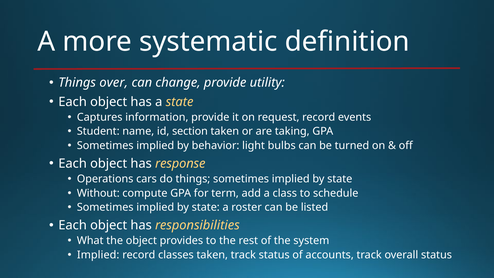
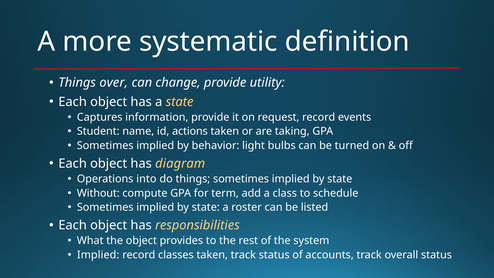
section: section -> actions (190, 131)
response: response -> diagram (180, 163)
cars: cars -> into (146, 179)
